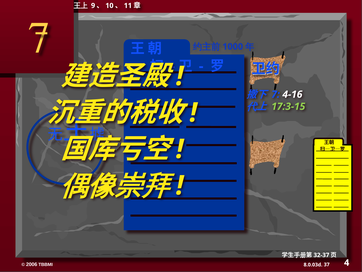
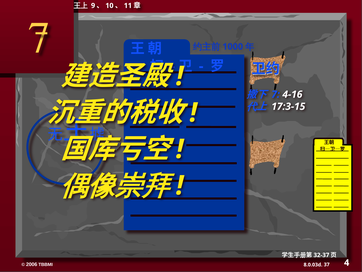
17:3-15 colour: light green -> white (288, 106)
